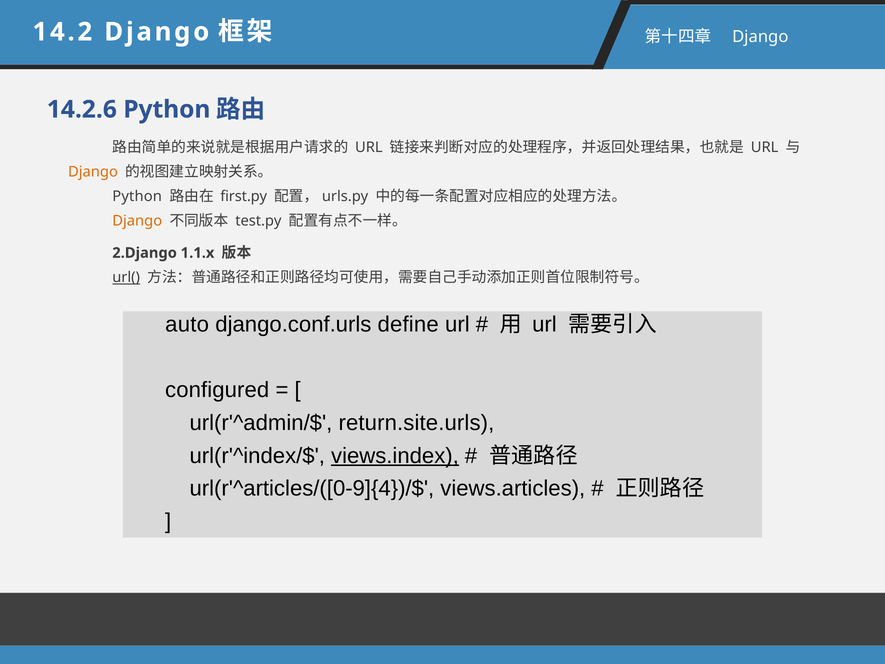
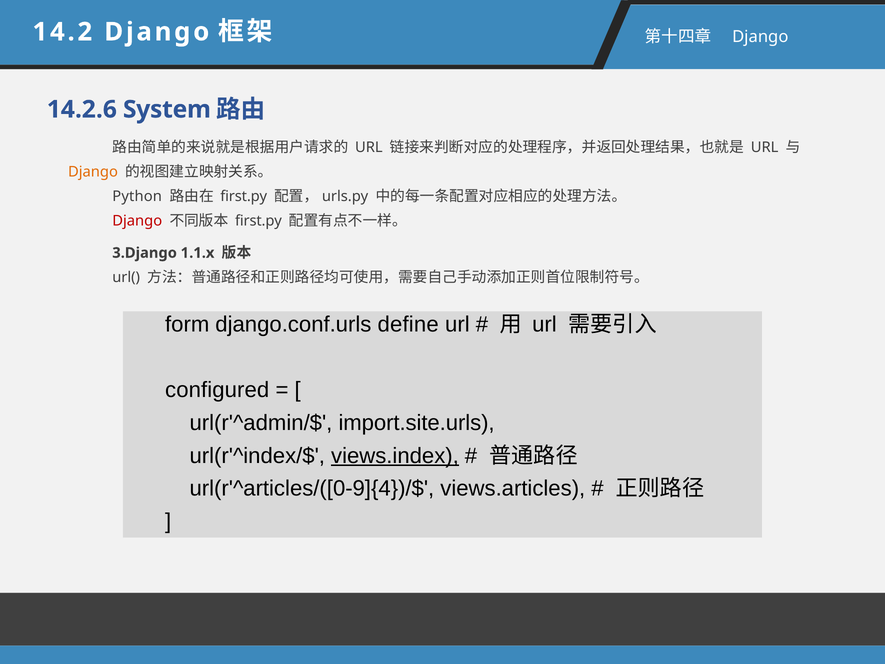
14.2.6 Python: Python -> System (167, 109)
Django colour: orange -> red (137, 221)
test.py: test.py -> first.py (258, 221)
2.Django: 2.Django -> 3.Django (145, 253)
url( underline: present -> none (126, 277)
auto: auto -> form (187, 324)
return.site.urls: return.site.urls -> import.site.urls (417, 423)
